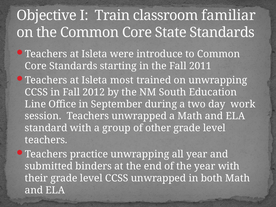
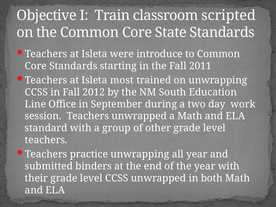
familiar: familiar -> scripted (229, 15)
